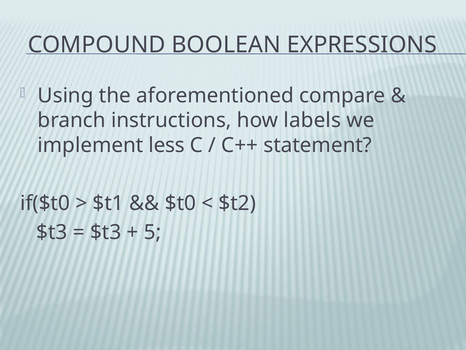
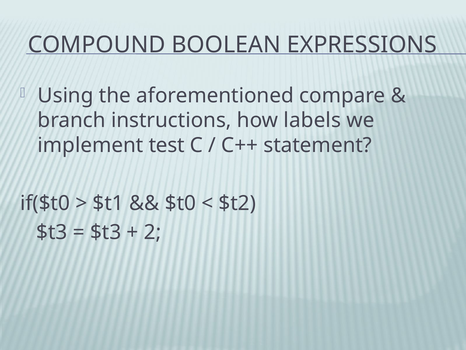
less: less -> test (167, 145)
5: 5 -> 2 (153, 232)
